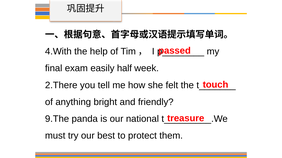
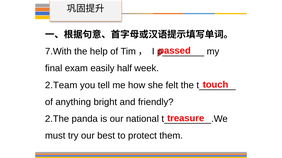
4.With: 4.With -> 7.With (58, 52)
2.There: 2.There -> 2.Team (61, 85)
9.The: 9.The -> 2.The (57, 119)
